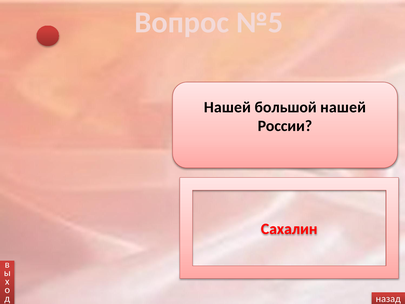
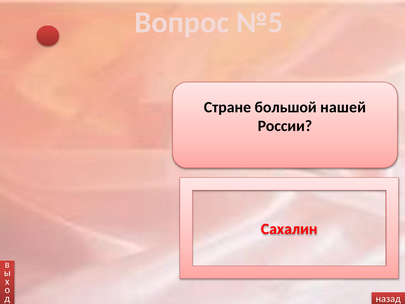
Нашей: Нашей -> Стране (227, 107)
